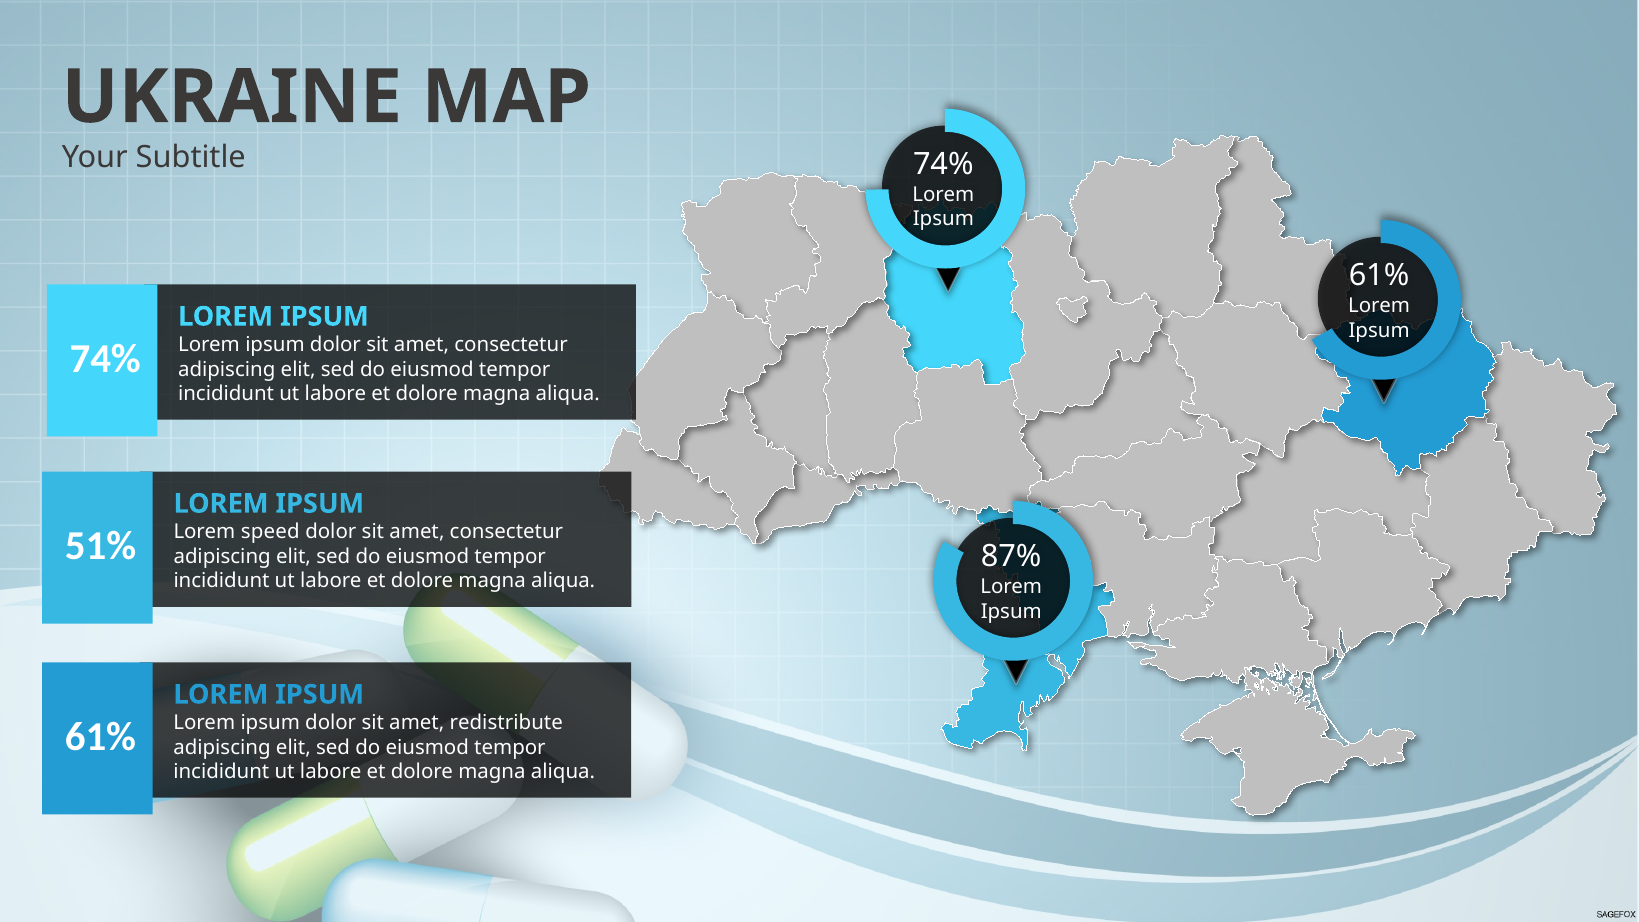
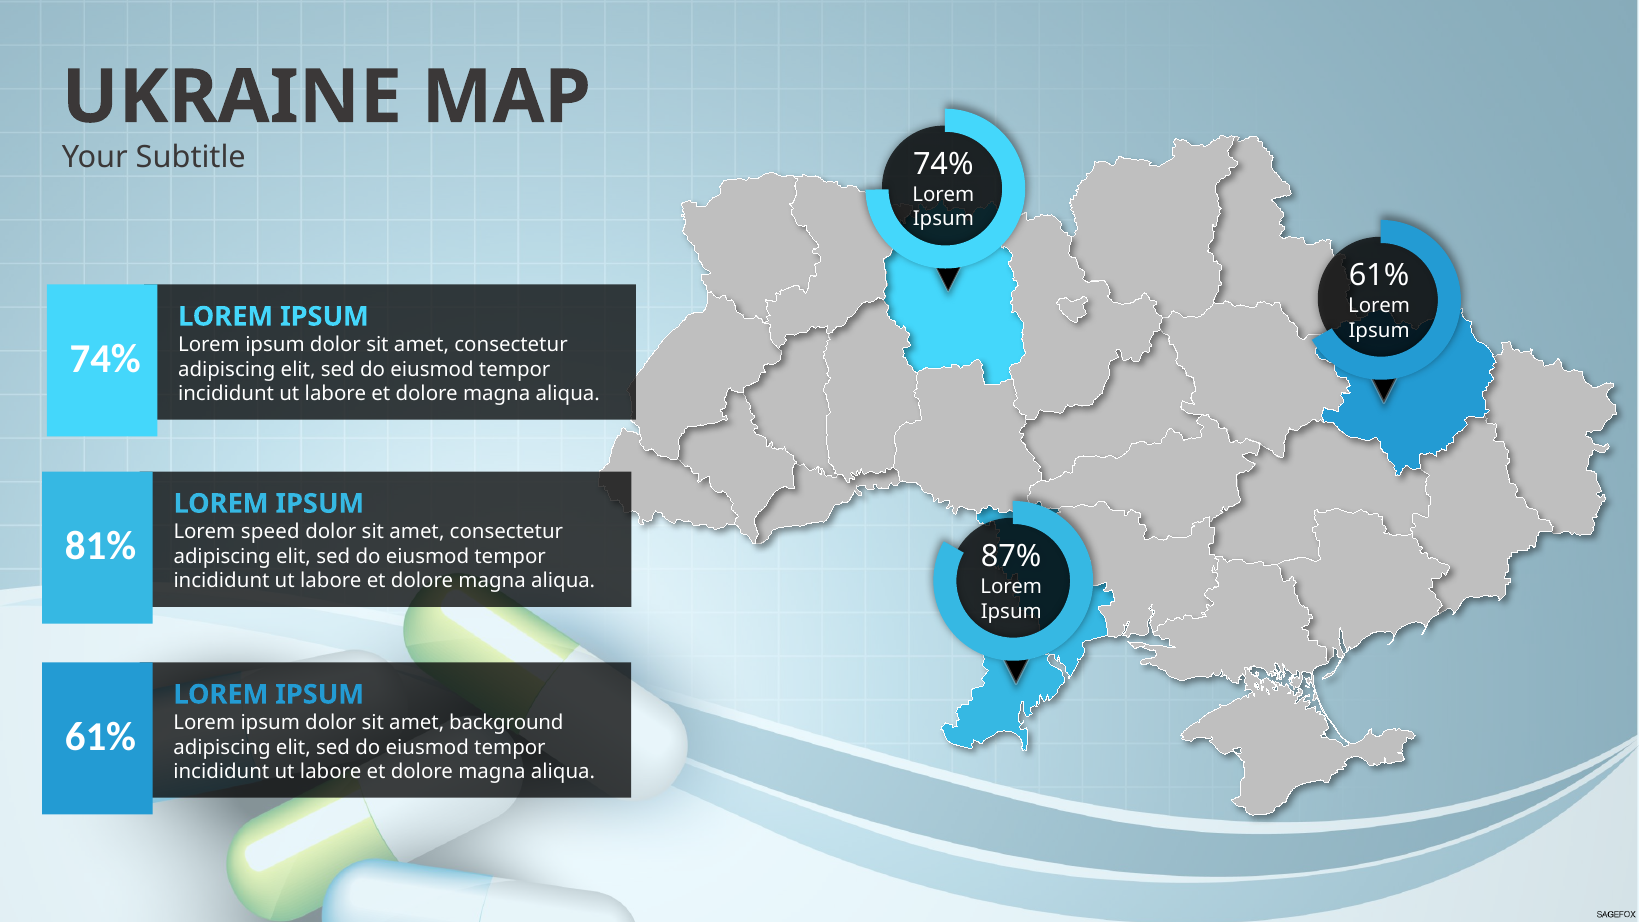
51%: 51% -> 81% (101, 546)
redistribute: redistribute -> background (506, 723)
